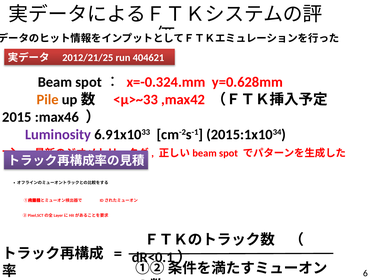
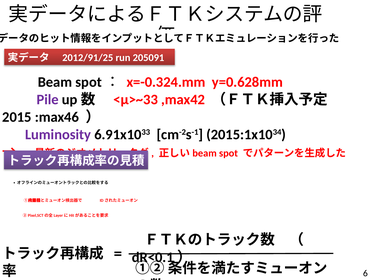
2012/21/25: 2012/21/25 -> 2012/91/25 (88, 58)
404621: 404621 -> 205091 (148, 58)
Pile colour: orange -> purple (48, 100)
